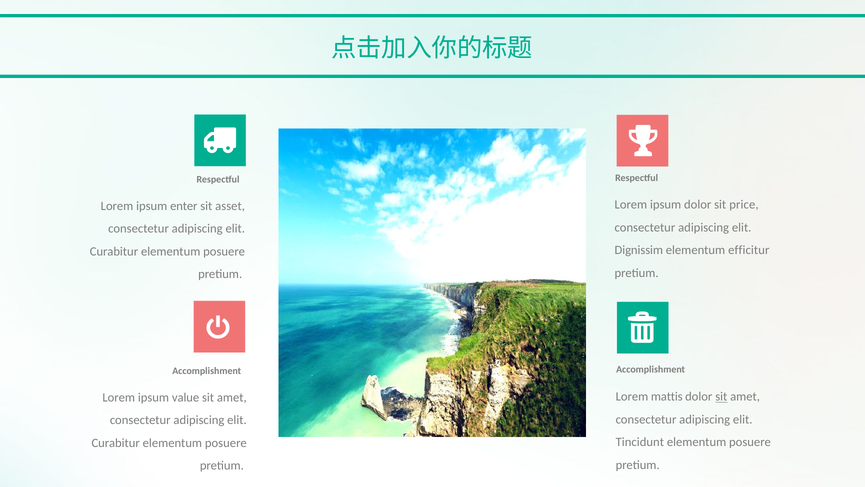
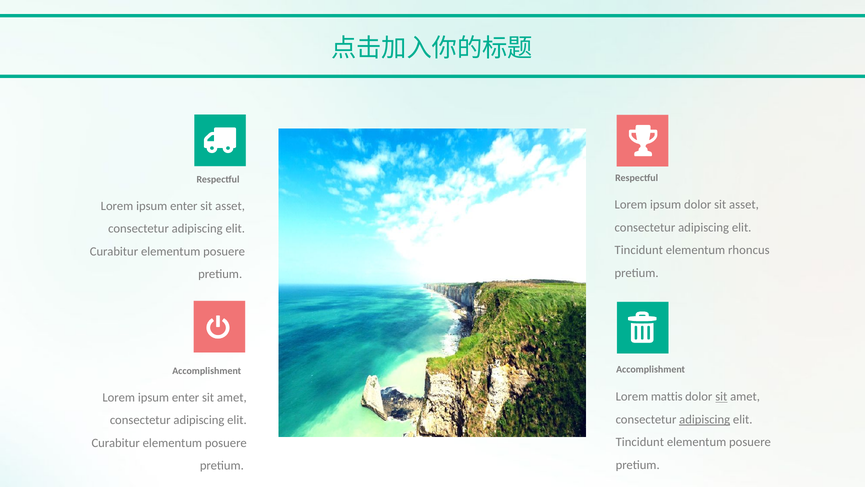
dolor sit price: price -> asset (744, 205)
Dignissim: Dignissim -> Tincidunt (639, 250)
efficitur: efficitur -> rhoncus (749, 250)
value: value -> enter (186, 397)
adipiscing underline: none -> present (705, 419)
